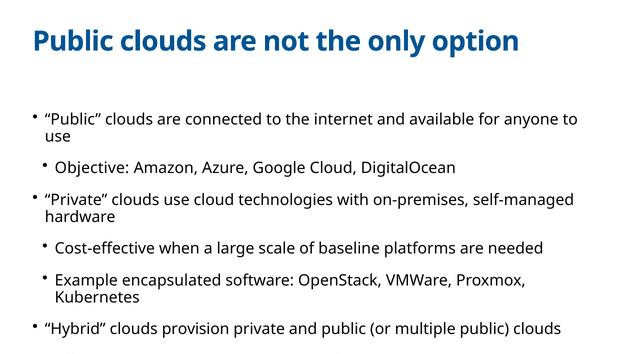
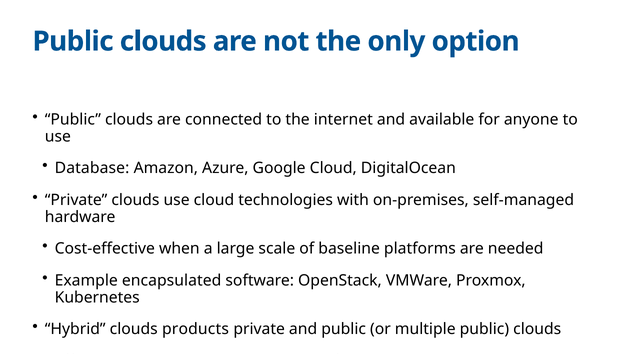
Objective: Objective -> Database (92, 168)
provision: provision -> products (195, 329)
